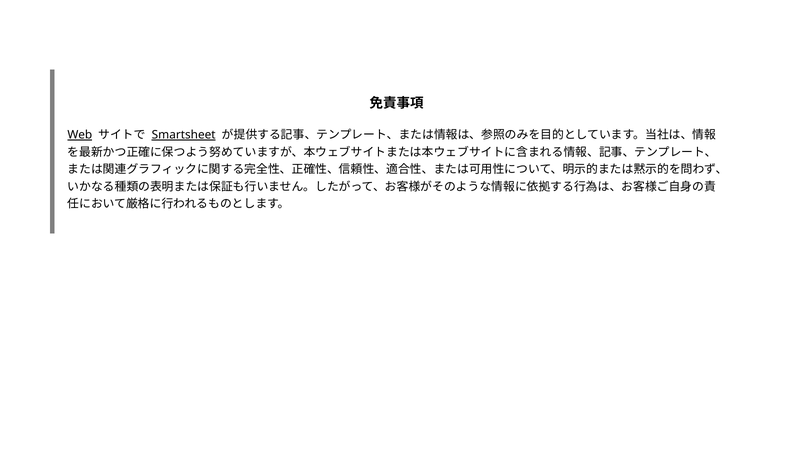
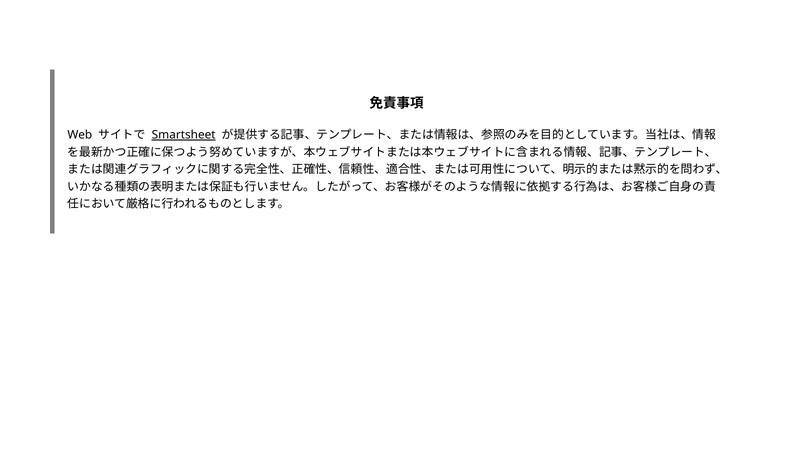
Web underline: present -> none (80, 135)
